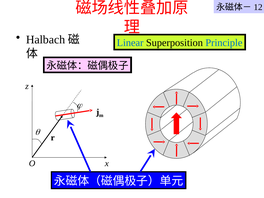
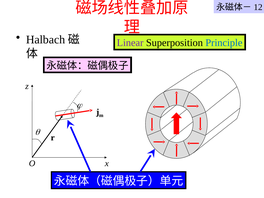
Linear colour: blue -> purple (130, 43)
